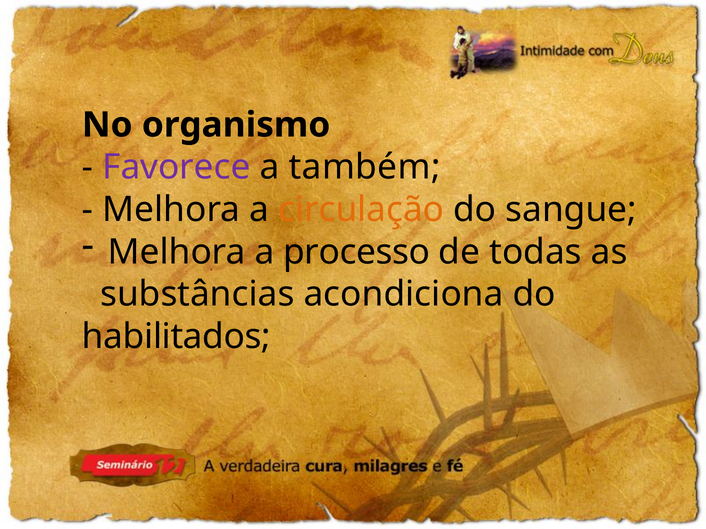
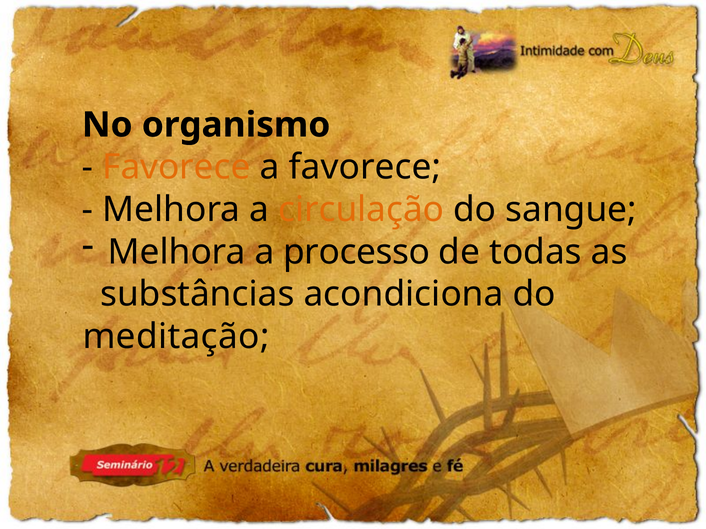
Favorece colour: purple -> orange (176, 167)
a também: também -> favorece (365, 167)
habilitados: habilitados -> meditação (176, 337)
